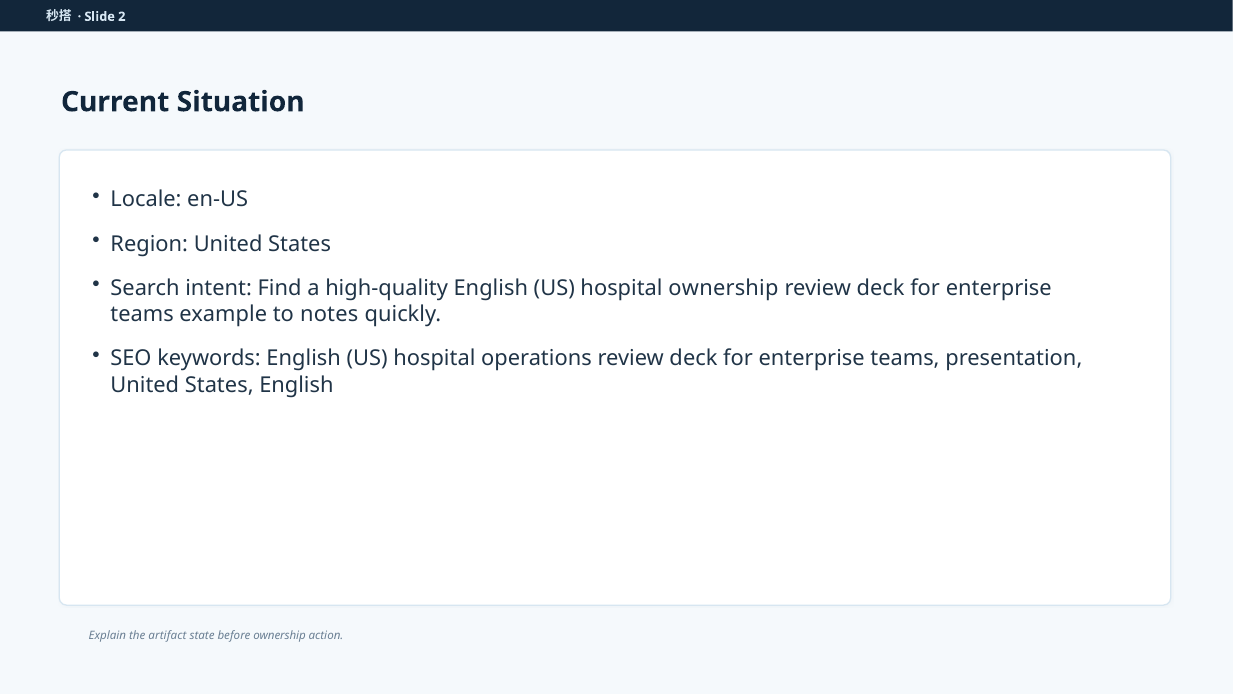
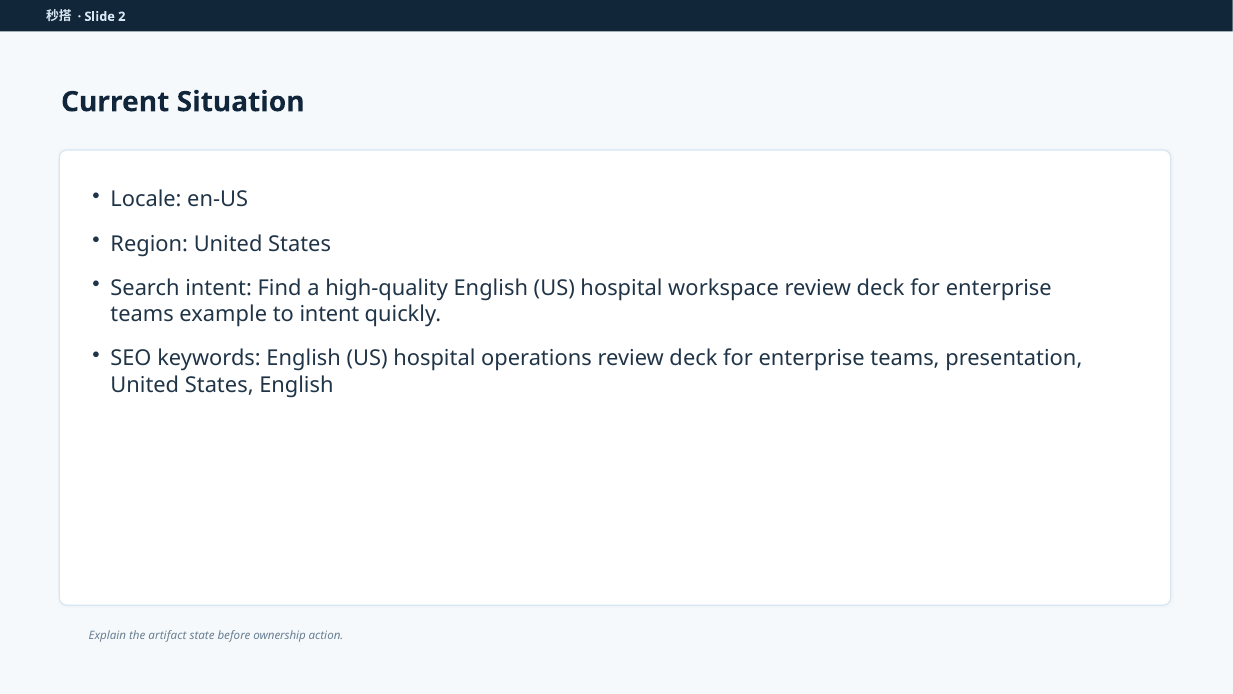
hospital ownership: ownership -> workspace (724, 288)
to notes: notes -> intent (329, 314)
